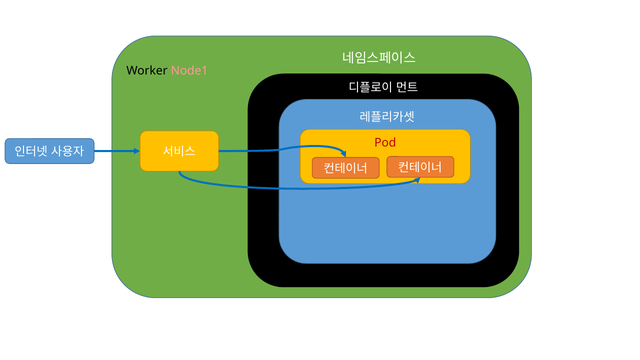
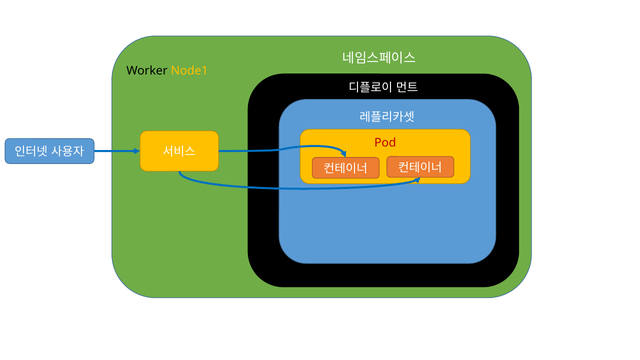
Node1 colour: pink -> yellow (189, 71)
